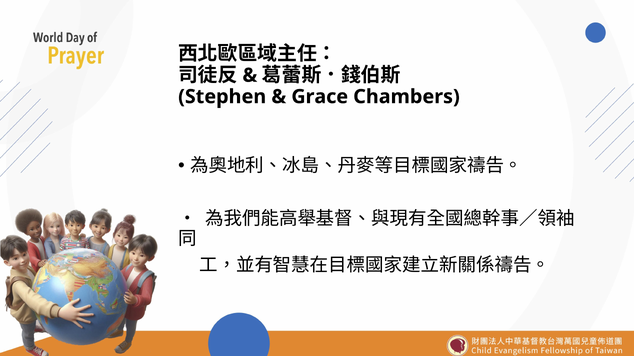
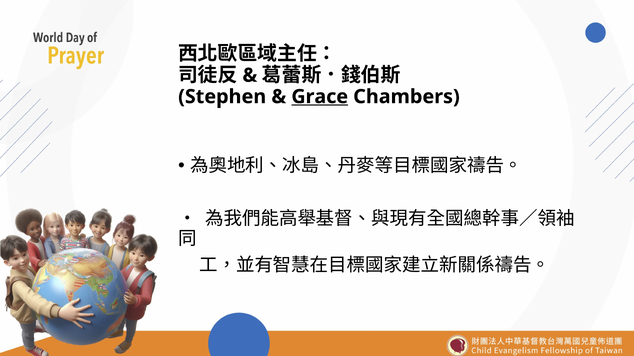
Grace underline: none -> present (320, 97)
